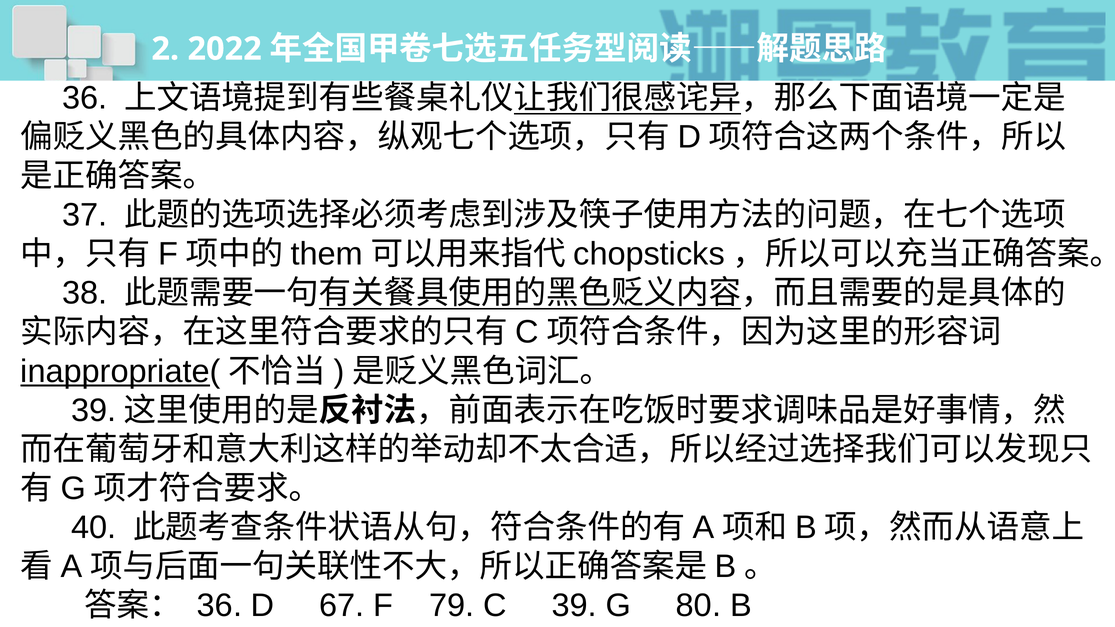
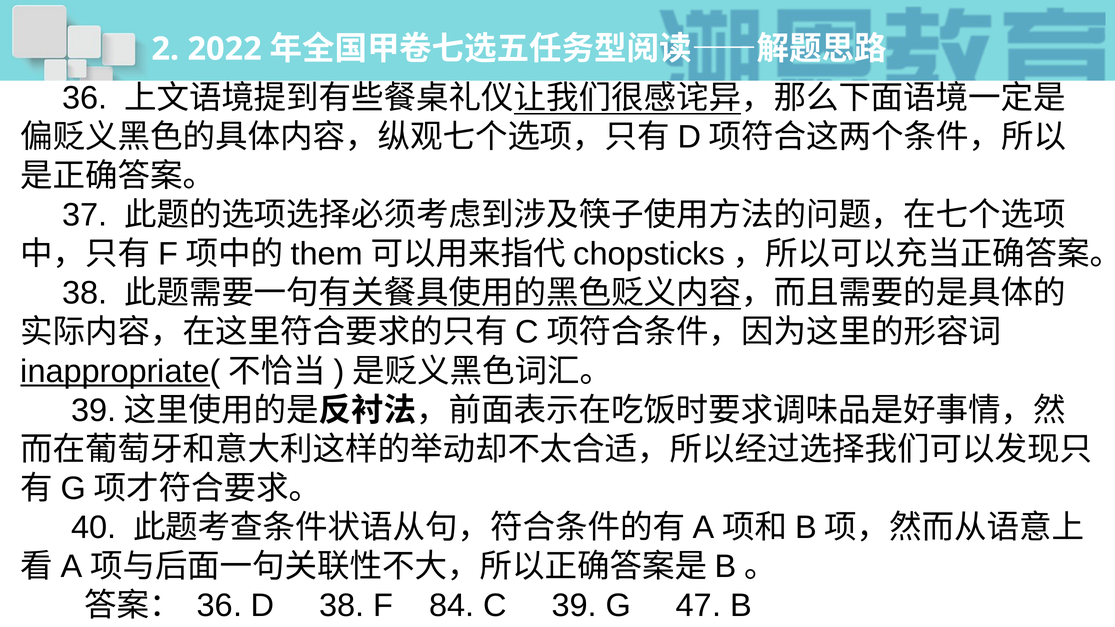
D 67: 67 -> 38 (342, 606)
79: 79 -> 84 (452, 606)
80: 80 -> 47 (699, 606)
